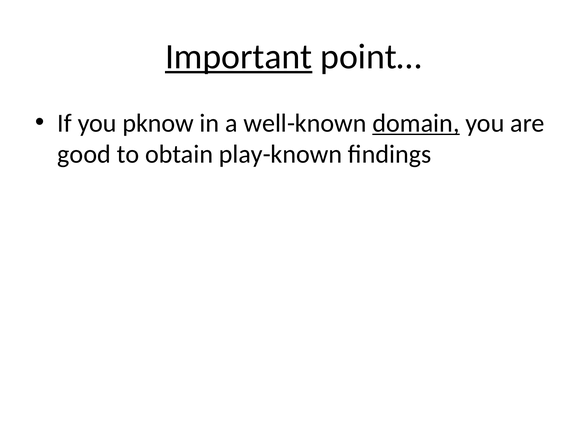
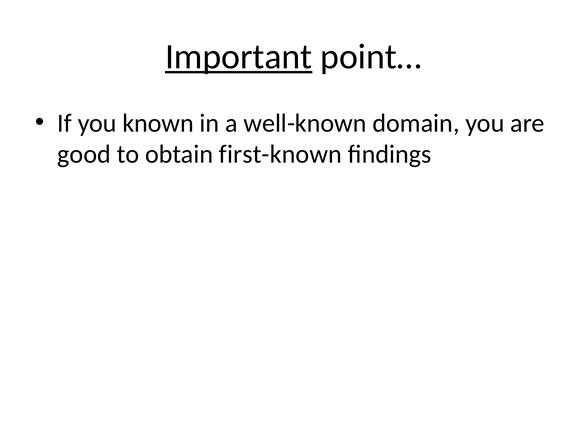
pknow: pknow -> known (158, 123)
domain underline: present -> none (416, 123)
play-known: play-known -> first-known (280, 154)
